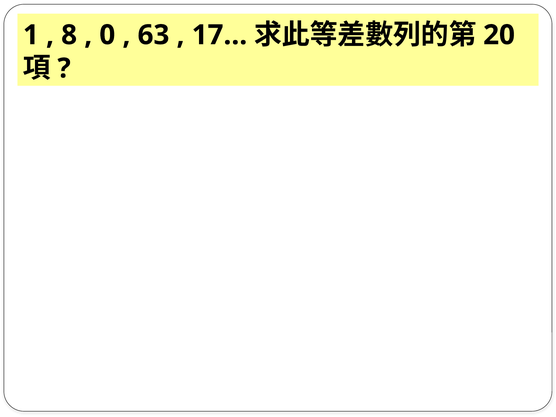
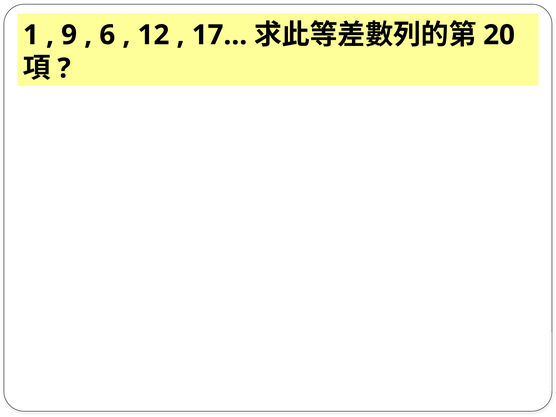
8: 8 -> 9 (69, 35)
0: 0 -> 6 (107, 35)
63: 63 -> 12 (153, 35)
